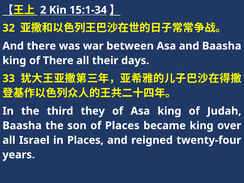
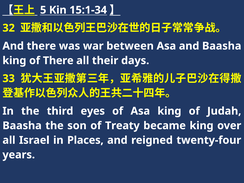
2: 2 -> 5 (43, 10)
they: they -> eyes (93, 111)
of Places: Places -> Treaty (122, 126)
